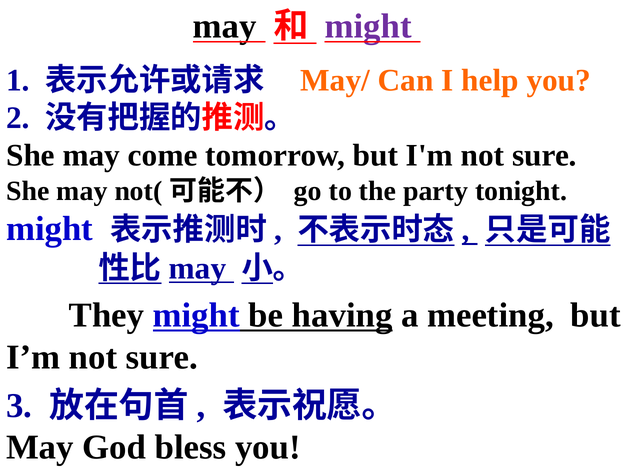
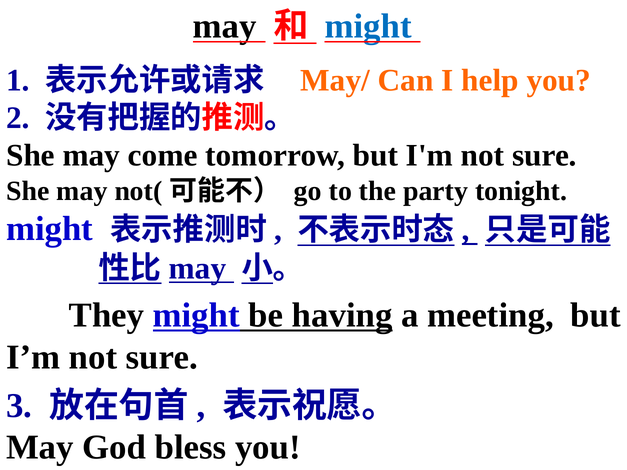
might colour: purple -> blue (368, 26)
